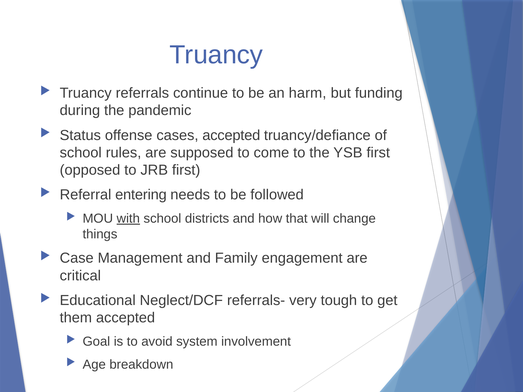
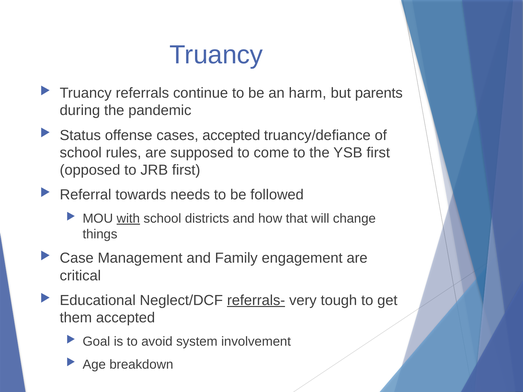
funding: funding -> parents (379, 93)
entering: entering -> towards (141, 195)
referrals- underline: none -> present (256, 301)
